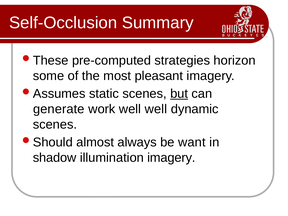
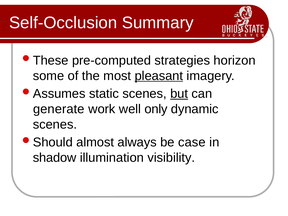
pleasant underline: none -> present (159, 76)
well well: well -> only (156, 109)
want: want -> case (192, 142)
illumination imagery: imagery -> visibility (171, 158)
